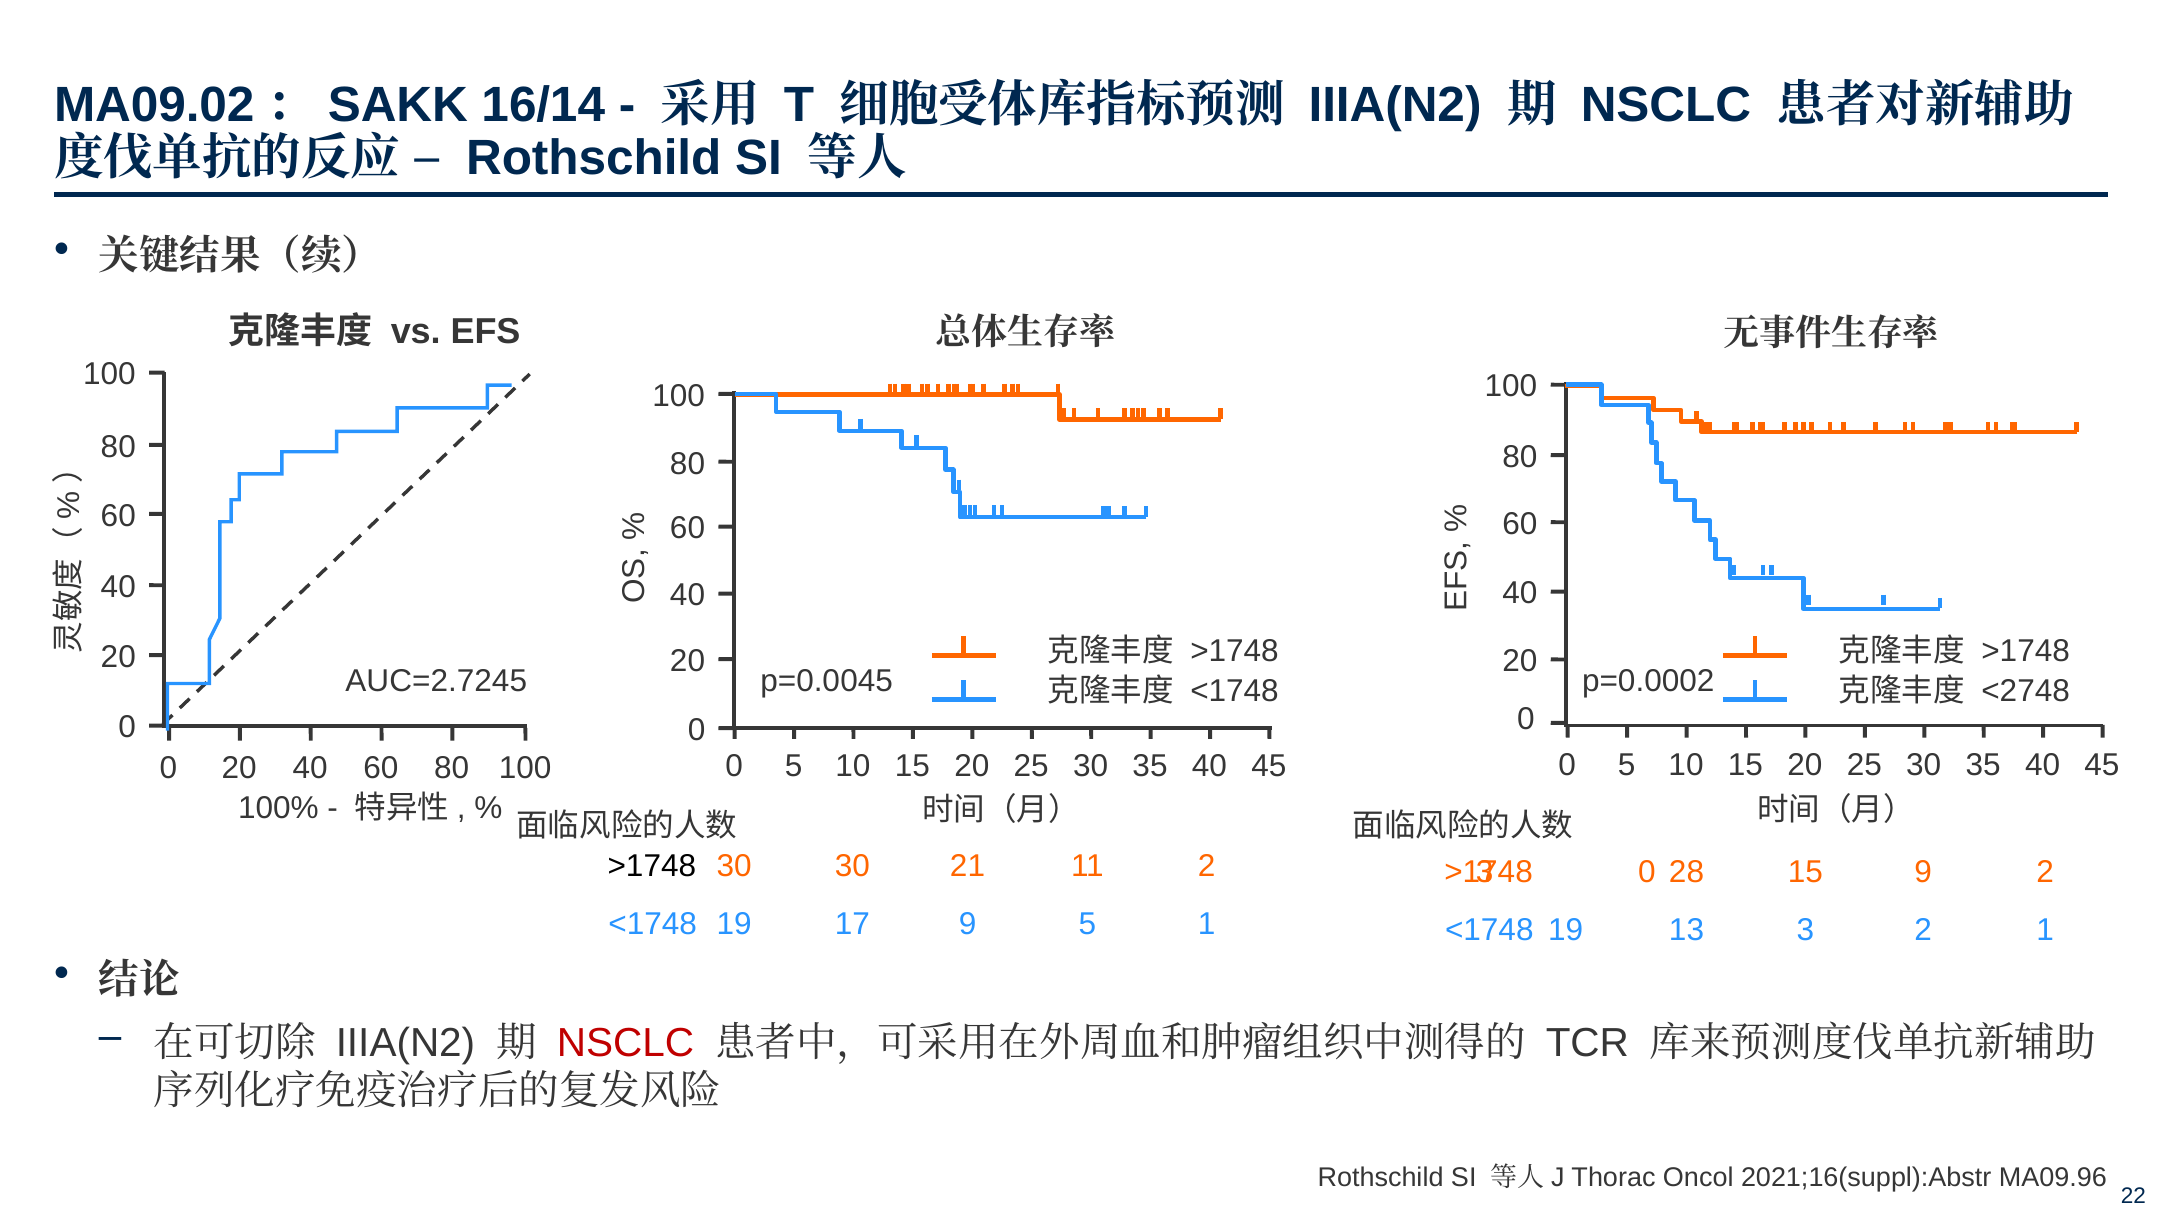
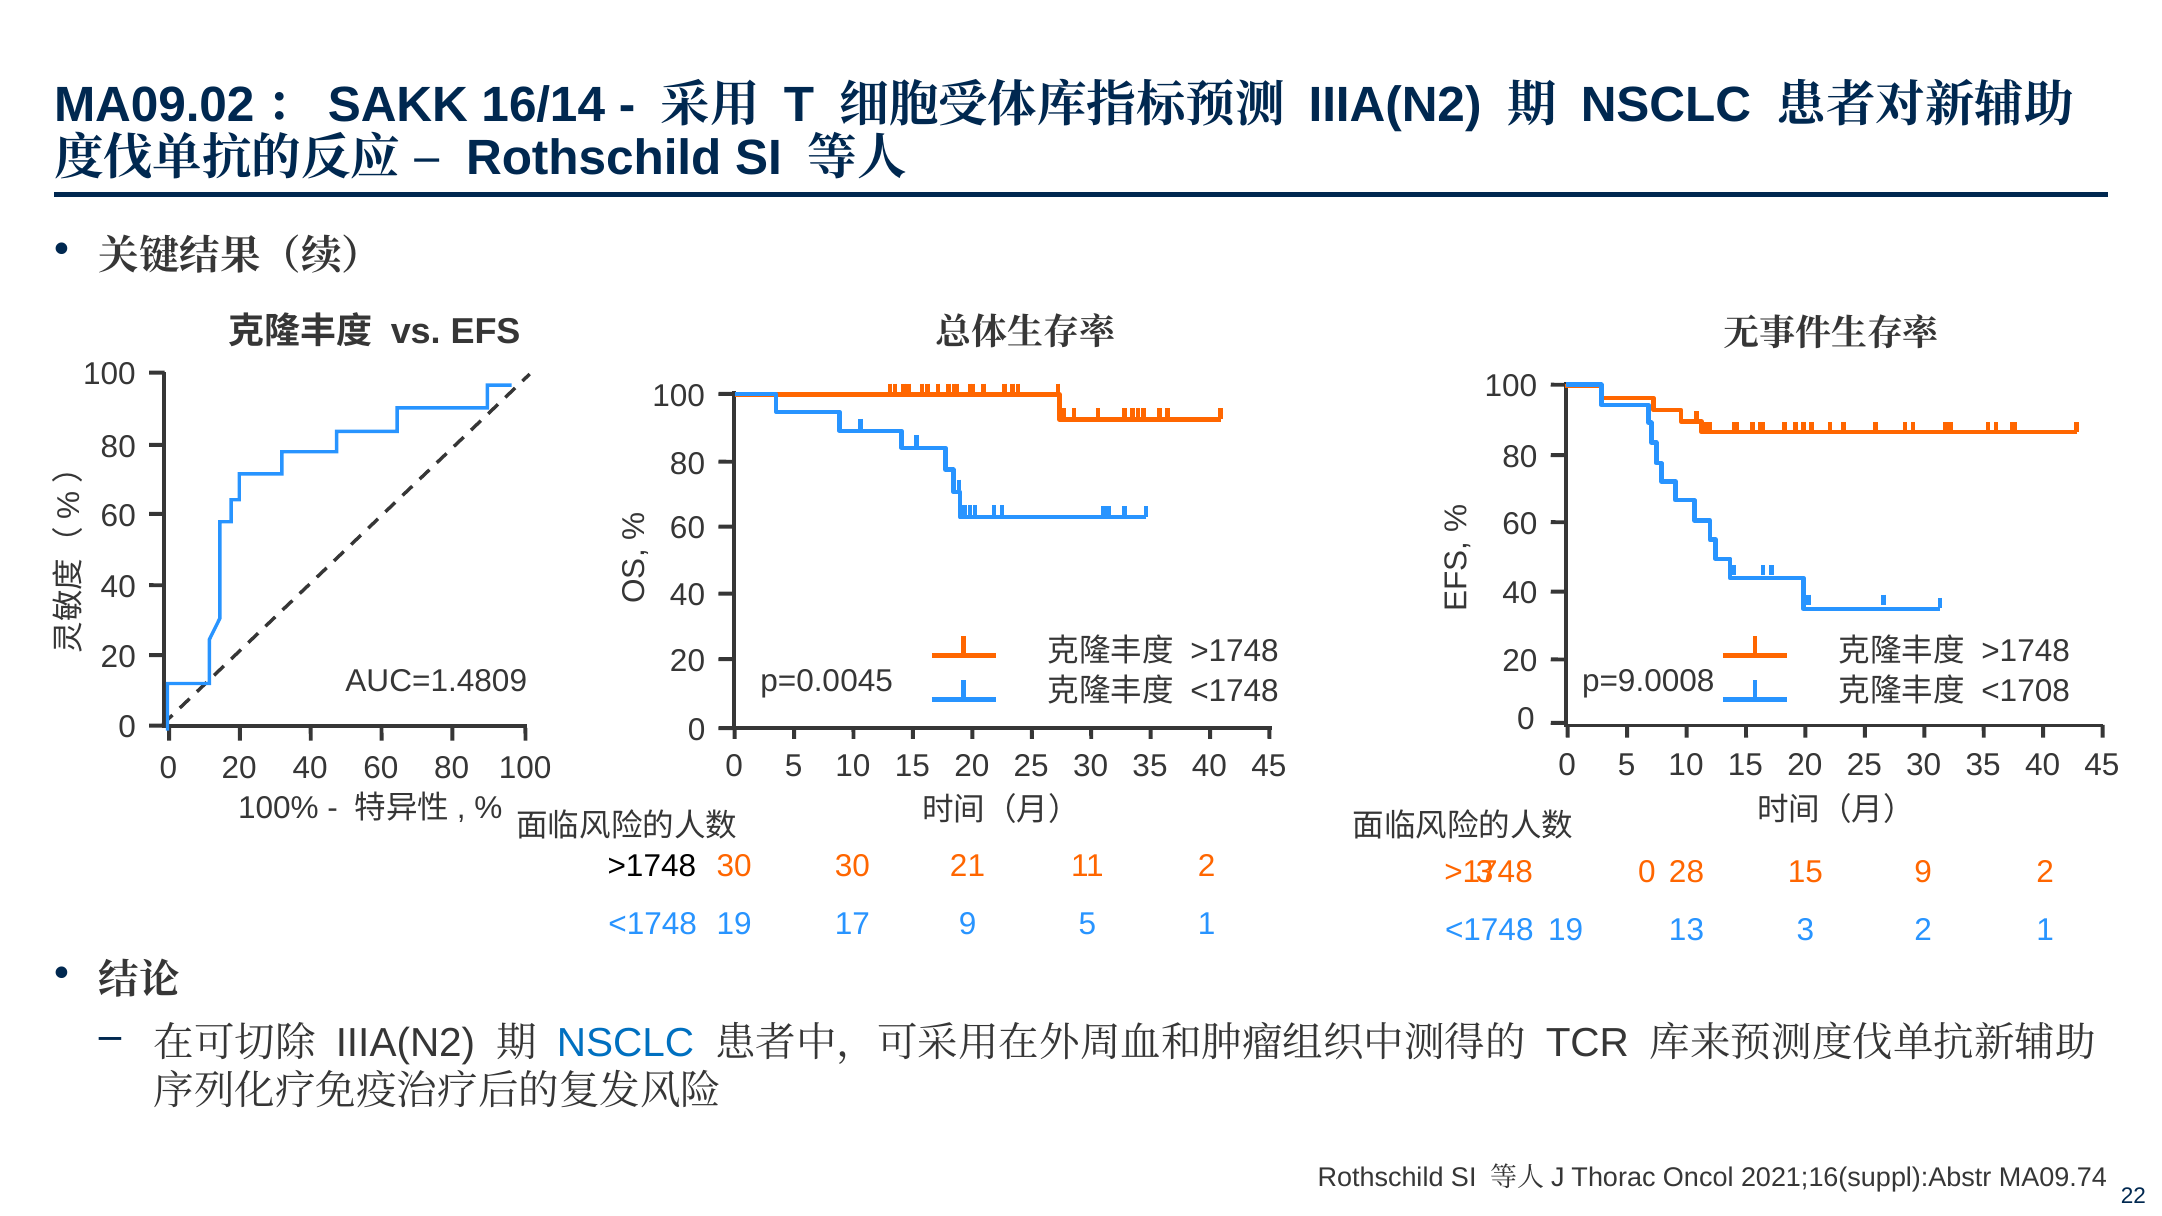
AUC=2.7245: AUC=2.7245 -> AUC=1.4809 (436, 681)
p=0.0002: p=0.0002 -> p=9.0008 (1648, 681)
<2748: <2748 -> <1708 (2026, 692)
NSCLC colour: red -> blue (626, 1043)
MA09.96: MA09.96 -> MA09.74 (2053, 1178)
